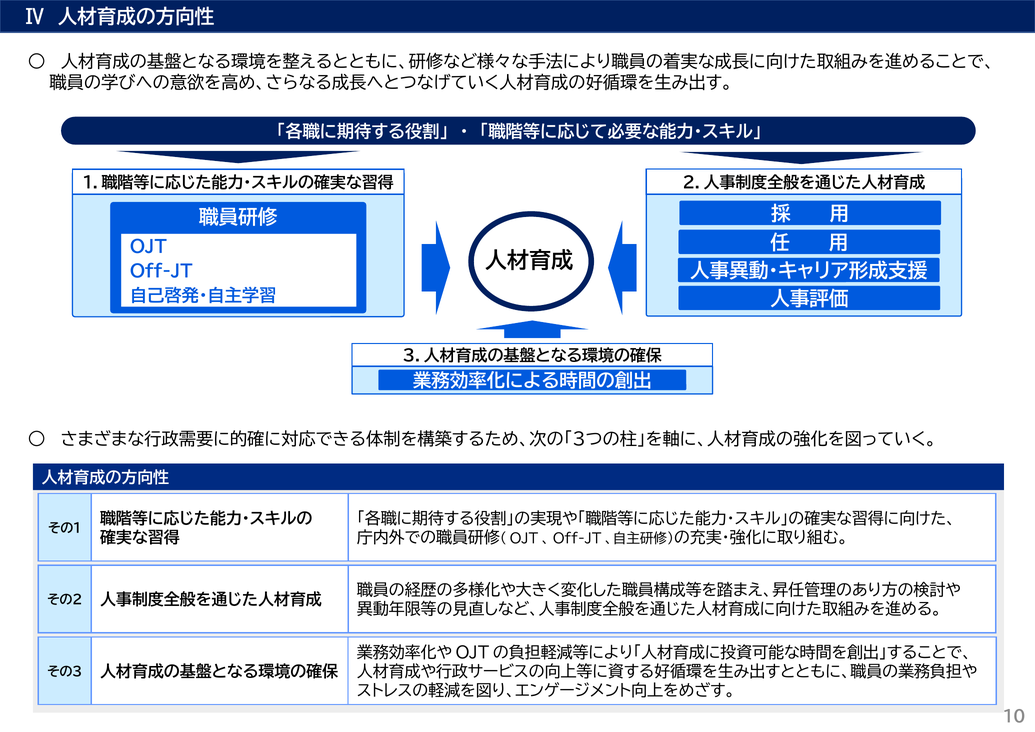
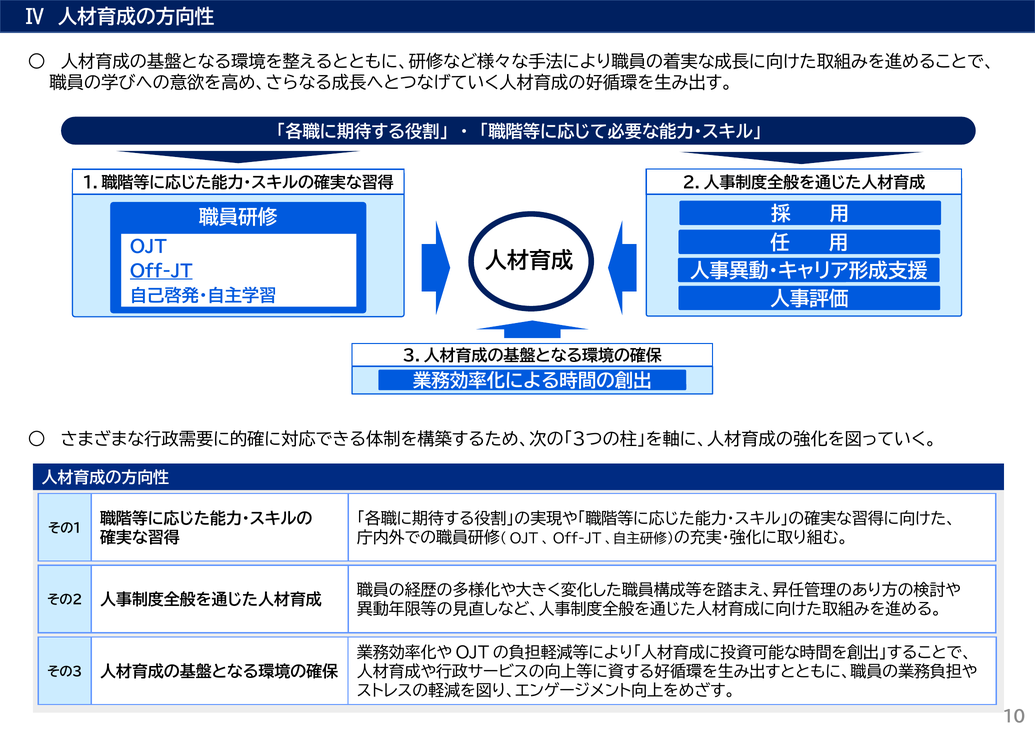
Off-JT underline: none -> present (161, 271)
